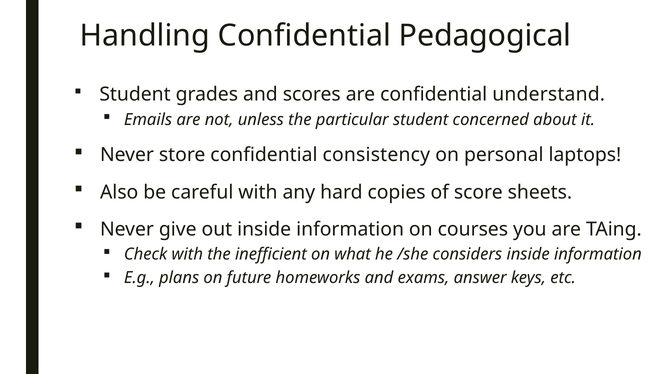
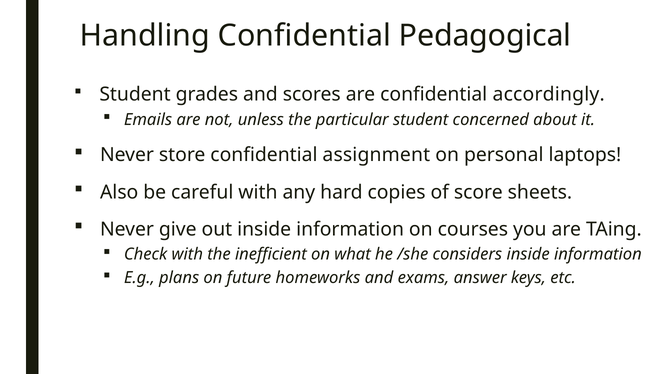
understand: understand -> accordingly (549, 94)
consistency: consistency -> assignment (376, 155)
